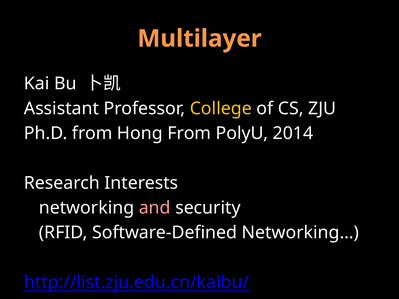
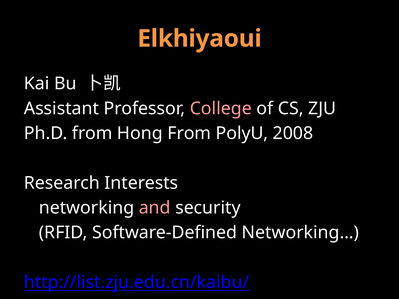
Multilayer: Multilayer -> Elkhiyaoui (200, 39)
College colour: yellow -> pink (221, 109)
2014: 2014 -> 2008 (293, 133)
